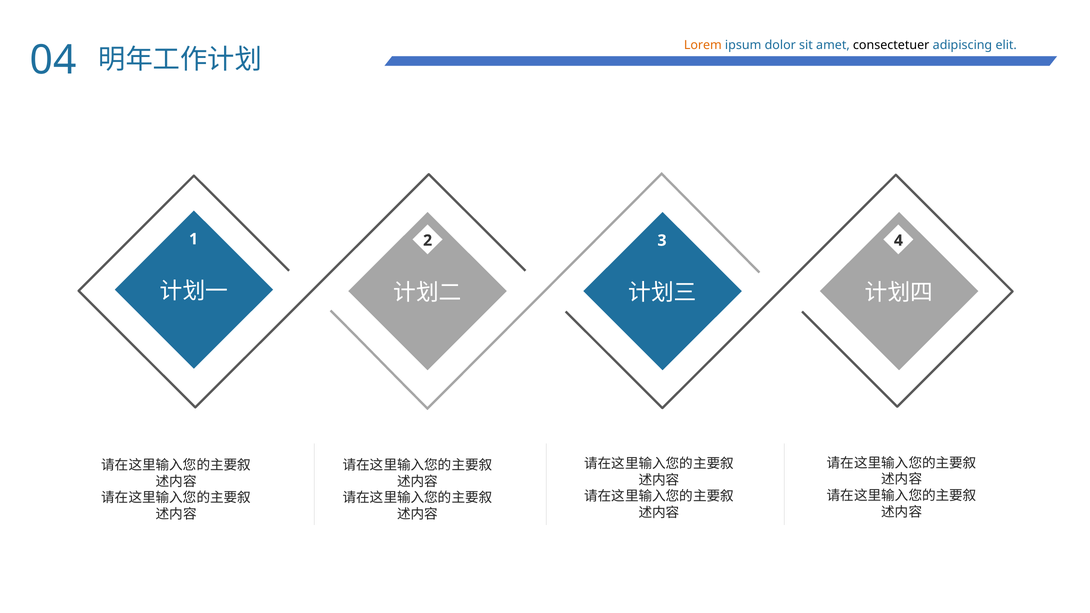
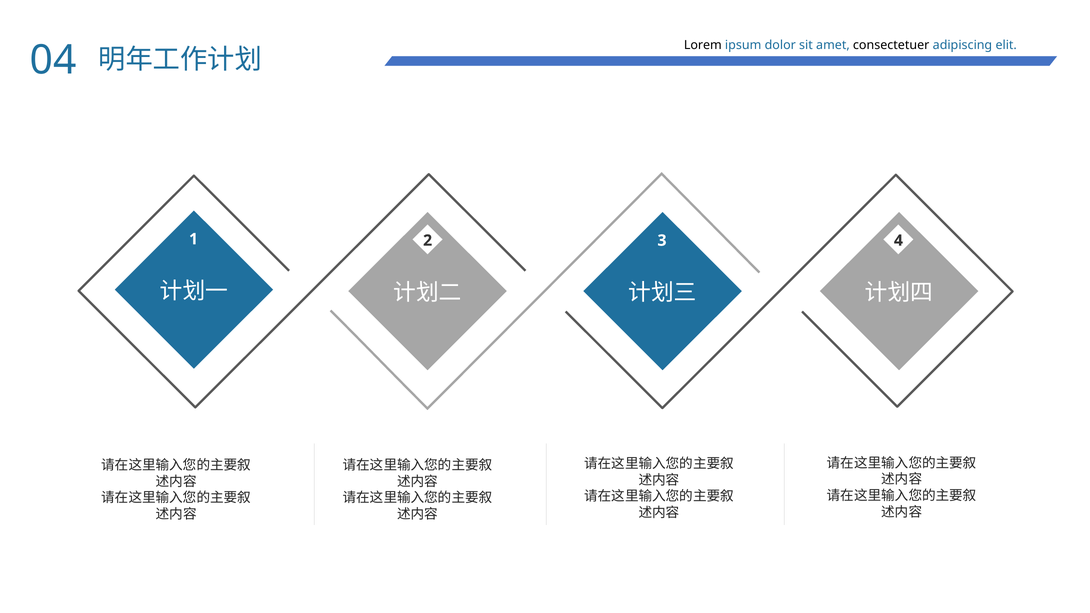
Lorem colour: orange -> black (703, 45)
